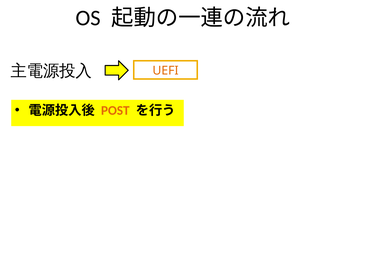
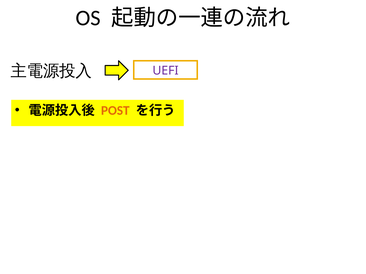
UEFI colour: orange -> purple (166, 71)
